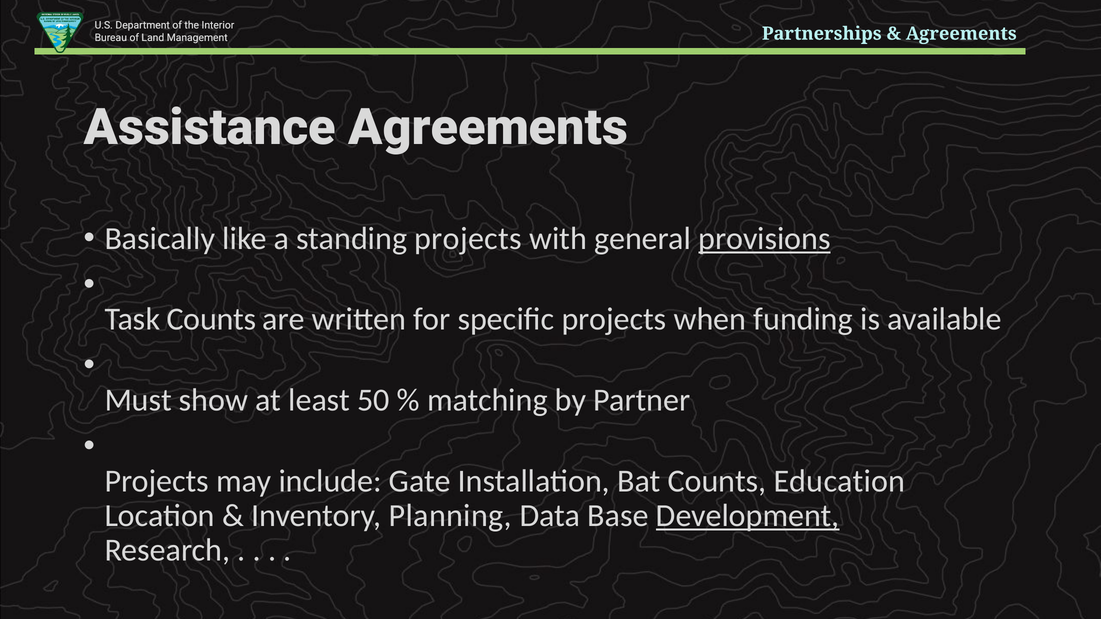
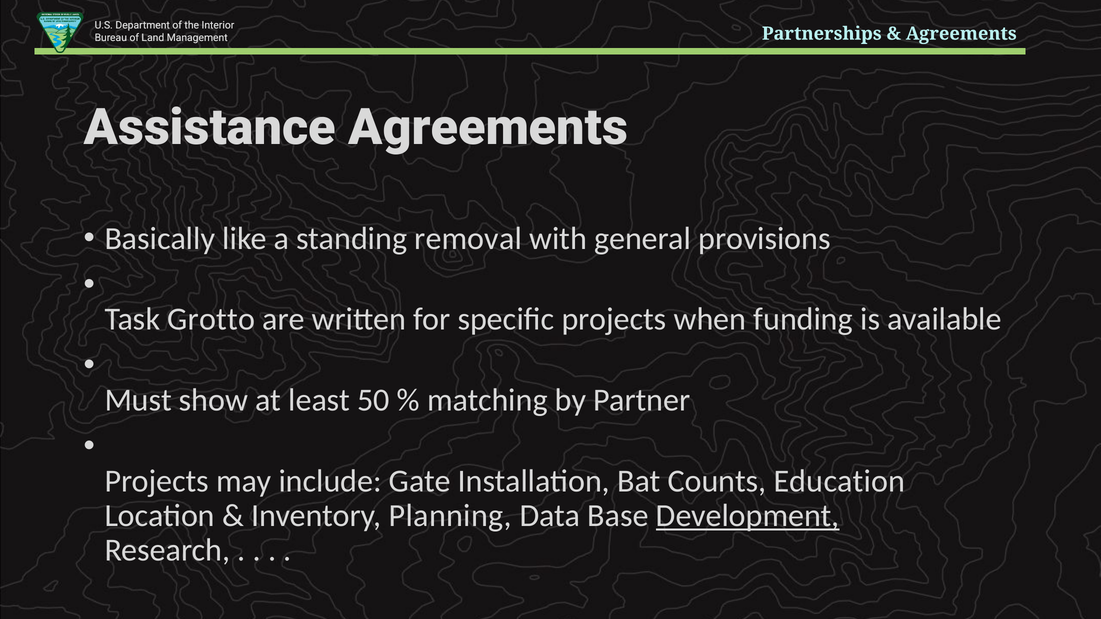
standing projects: projects -> removal (468, 239)
provisions underline: present -> none (765, 239)
Task Counts: Counts -> Grotto (211, 320)
